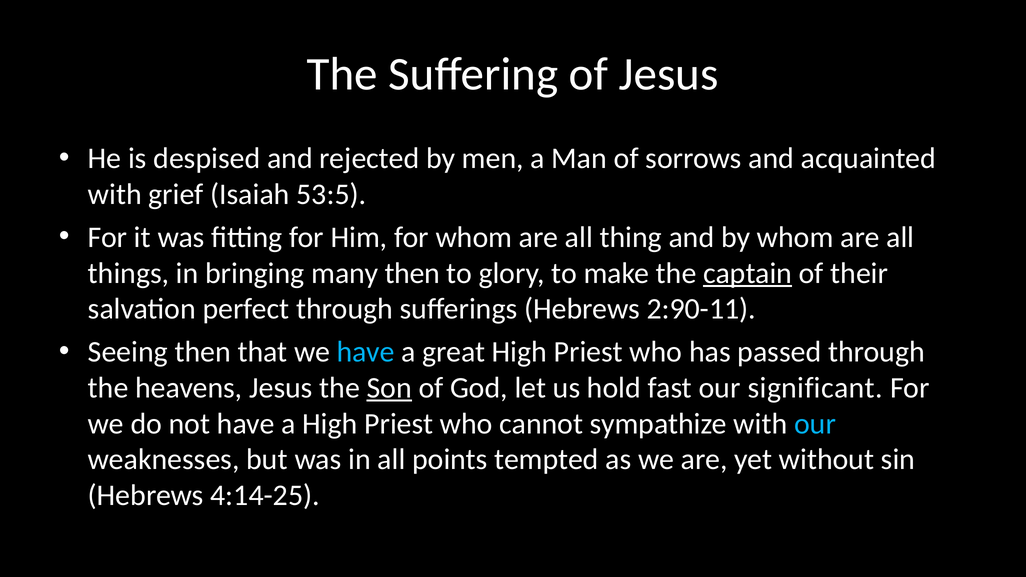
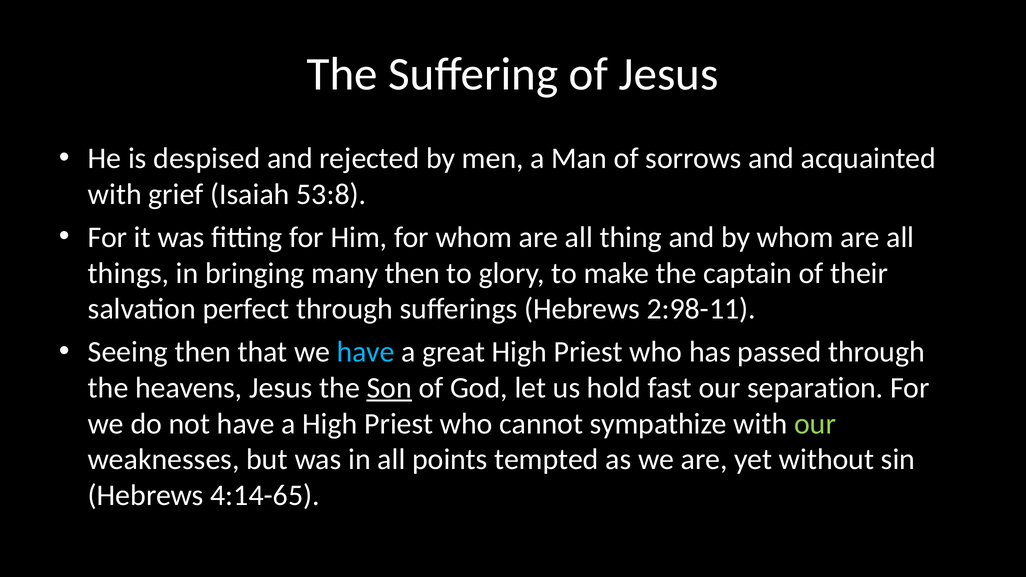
53:5: 53:5 -> 53:8 (331, 194)
captain underline: present -> none (748, 273)
2:90-11: 2:90-11 -> 2:98-11 (701, 309)
significant: significant -> separation (815, 388)
our colour: light blue -> light green (815, 424)
4:14-25: 4:14-25 -> 4:14-65 (265, 496)
